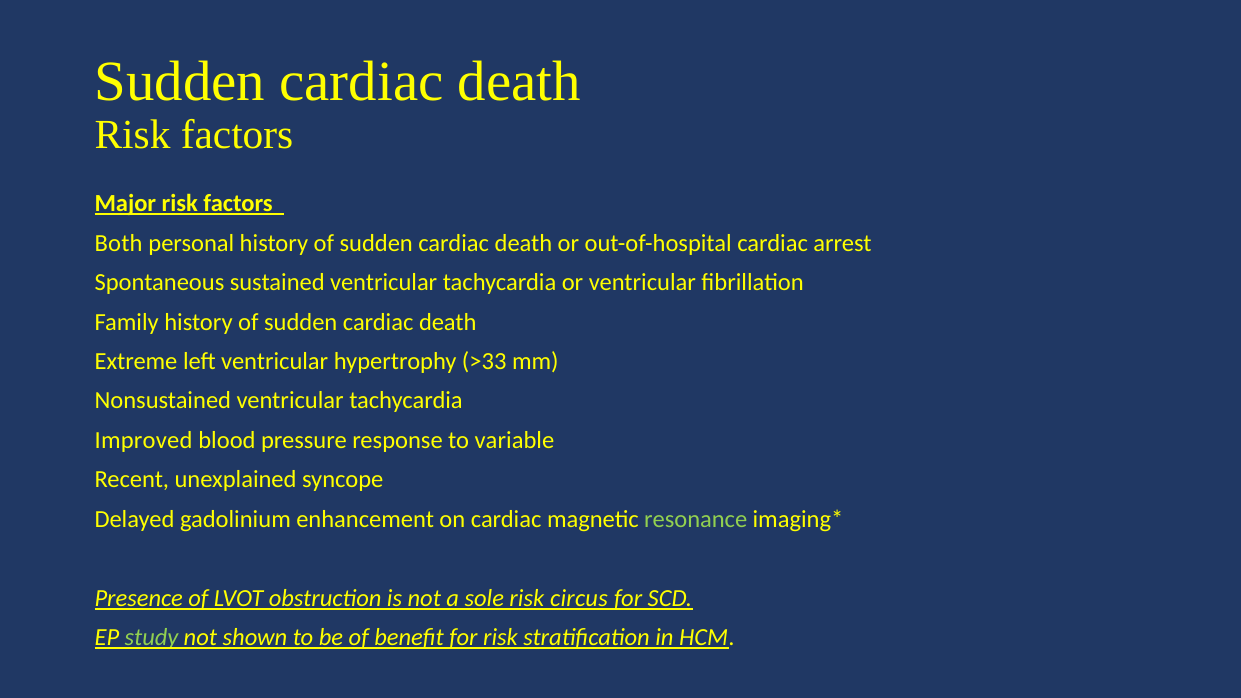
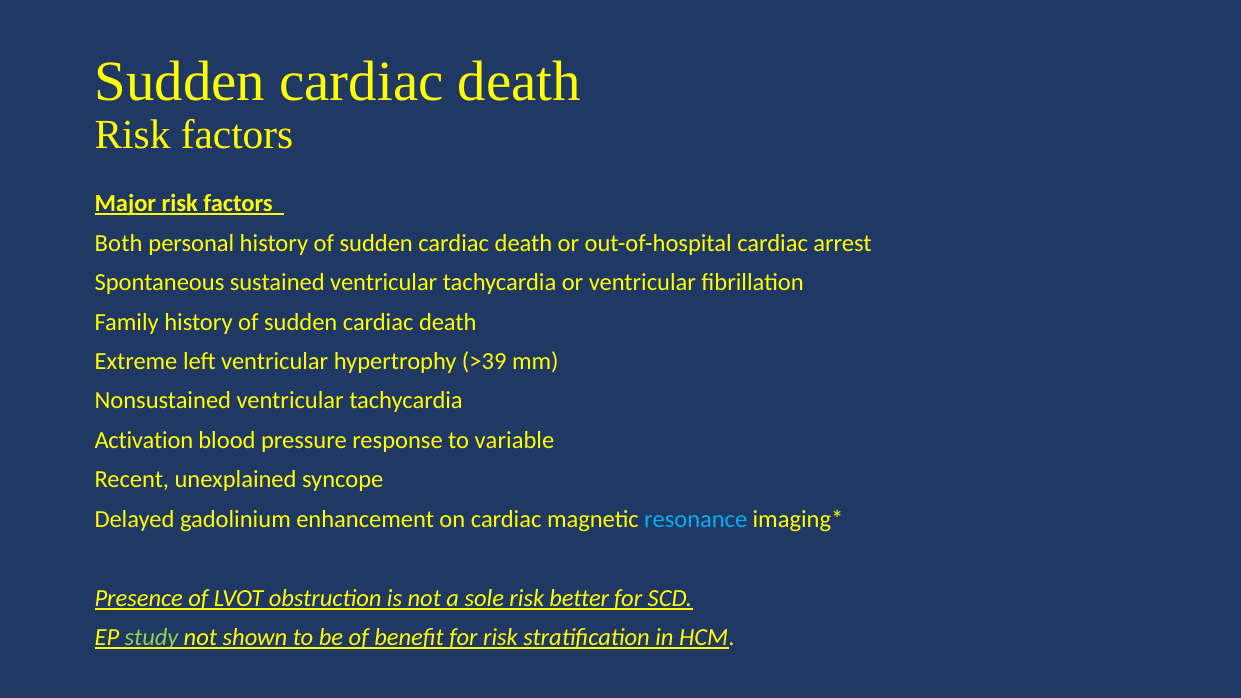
>33: >33 -> >39 (484, 361)
Improved: Improved -> Activation (144, 440)
resonance colour: light green -> light blue (696, 519)
circus: circus -> better (579, 598)
